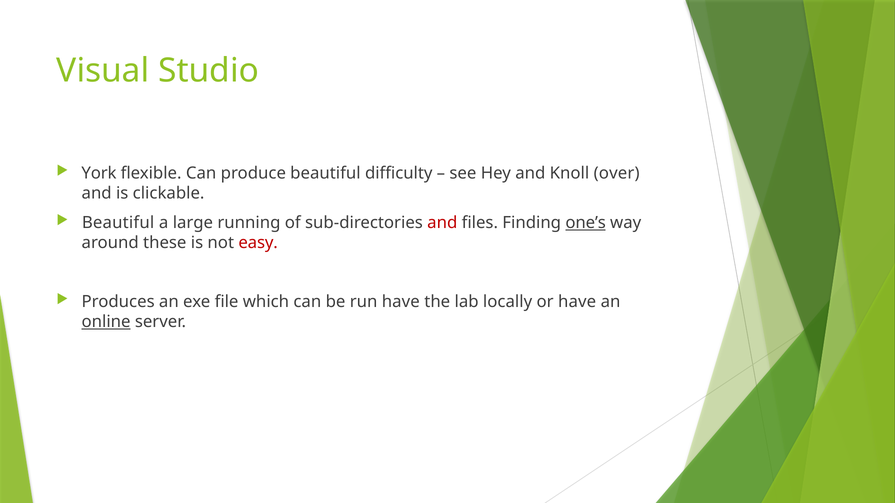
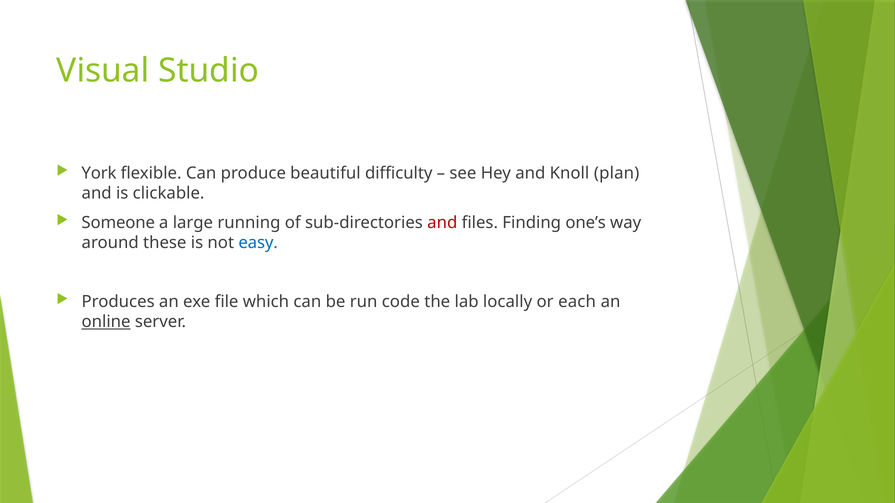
over: over -> plan (617, 173)
Beautiful: Beautiful -> Someone (118, 223)
one’s underline: present -> none (586, 223)
easy colour: red -> blue (258, 243)
run have: have -> code (401, 302)
or have: have -> each (577, 302)
